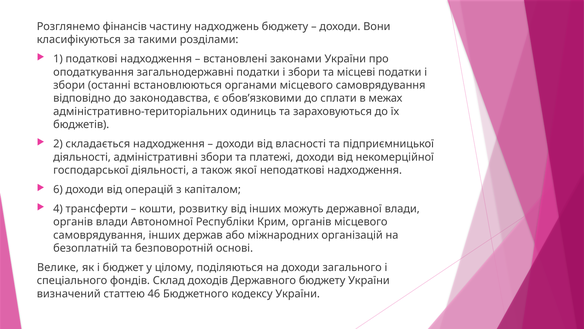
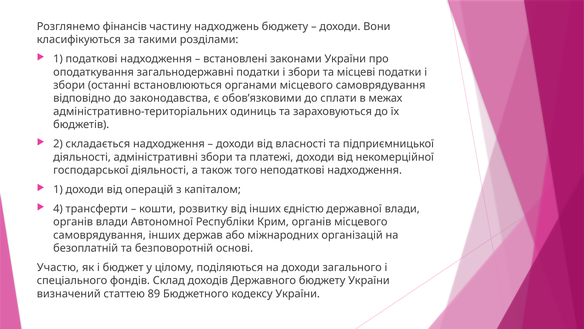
якої: якої -> того (246, 170)
6: 6 -> 1 (58, 189)
можуть: можуть -> єдністю (304, 208)
Велике: Велике -> Участю (58, 267)
46: 46 -> 89 (154, 293)
